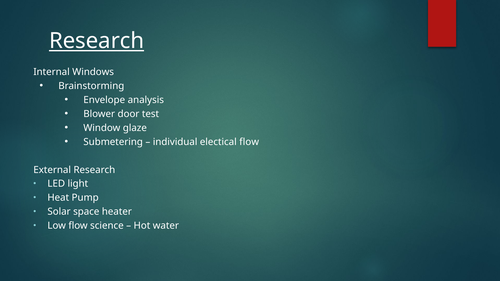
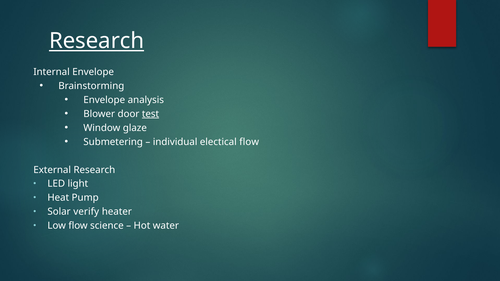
Internal Windows: Windows -> Envelope (93, 72)
test underline: none -> present (151, 114)
space: space -> verify (86, 212)
